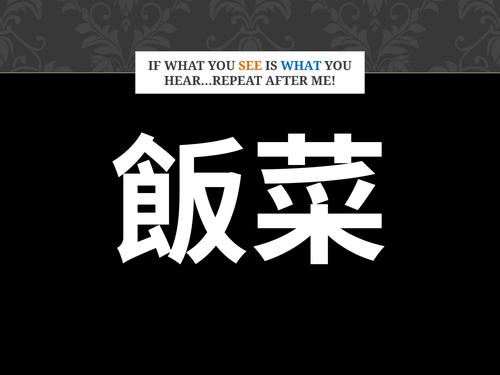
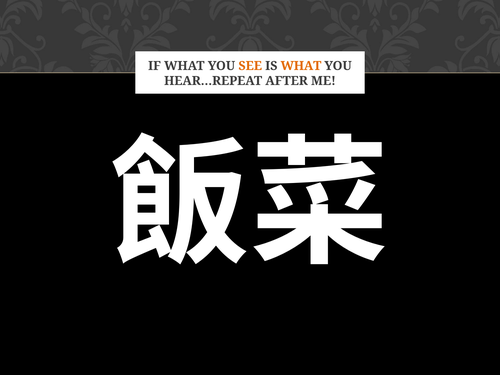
WHAT colour: blue -> orange (301, 66)
